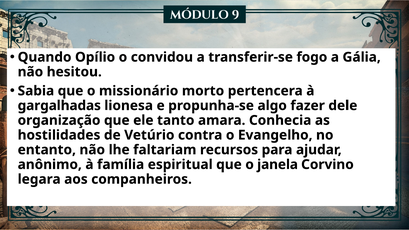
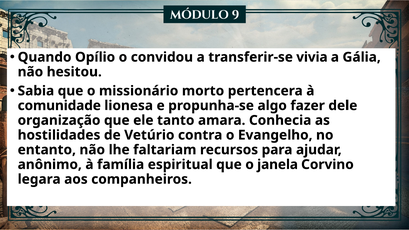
fogo: fogo -> vivia (312, 57)
gargalhadas: gargalhadas -> comunidade (59, 106)
